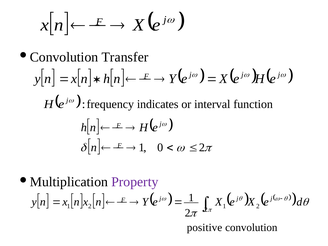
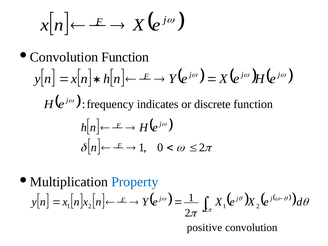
Convolution Transfer: Transfer -> Function (125, 57)
interval: interval -> discrete (212, 104)
Property colour: purple -> blue (135, 182)
